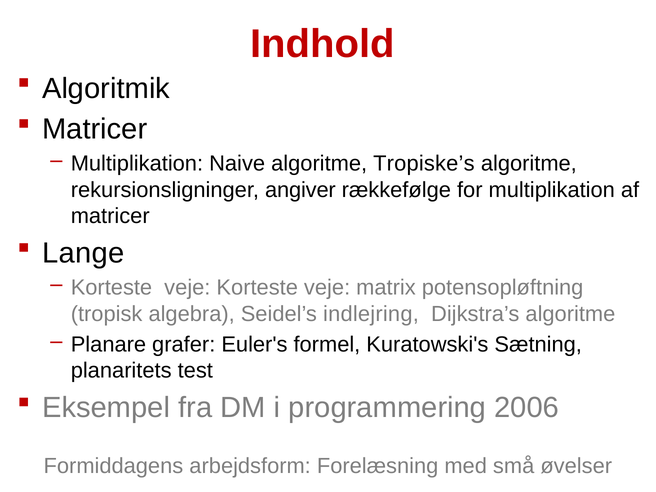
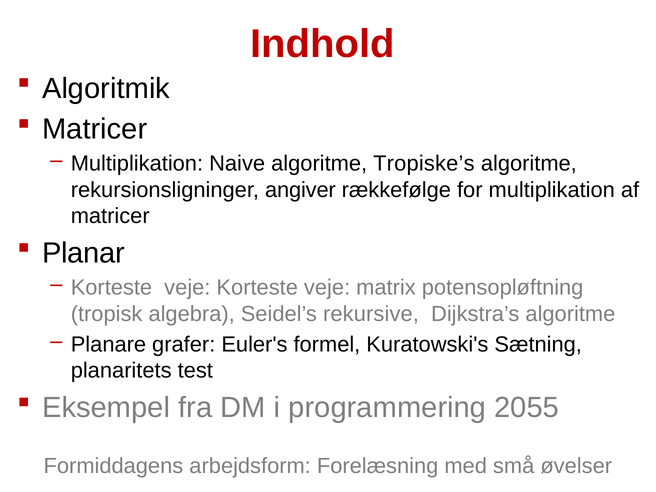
Lange: Lange -> Planar (84, 253)
indlejring: indlejring -> rekursive (371, 314)
2006: 2006 -> 2055 (527, 408)
